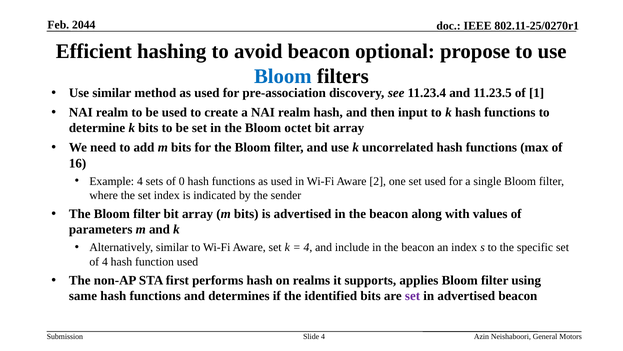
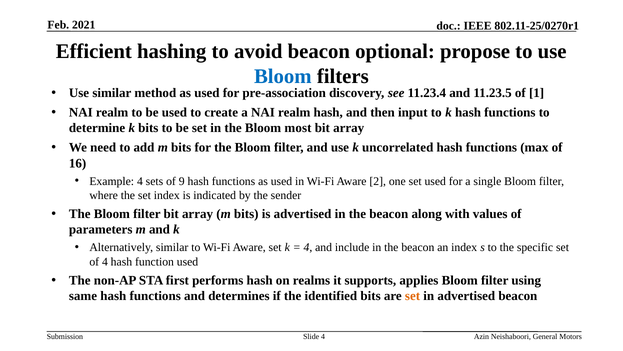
2044: 2044 -> 2021 (84, 25)
octet: octet -> most (298, 128)
0: 0 -> 9 (182, 181)
set colour: purple -> orange (413, 296)
